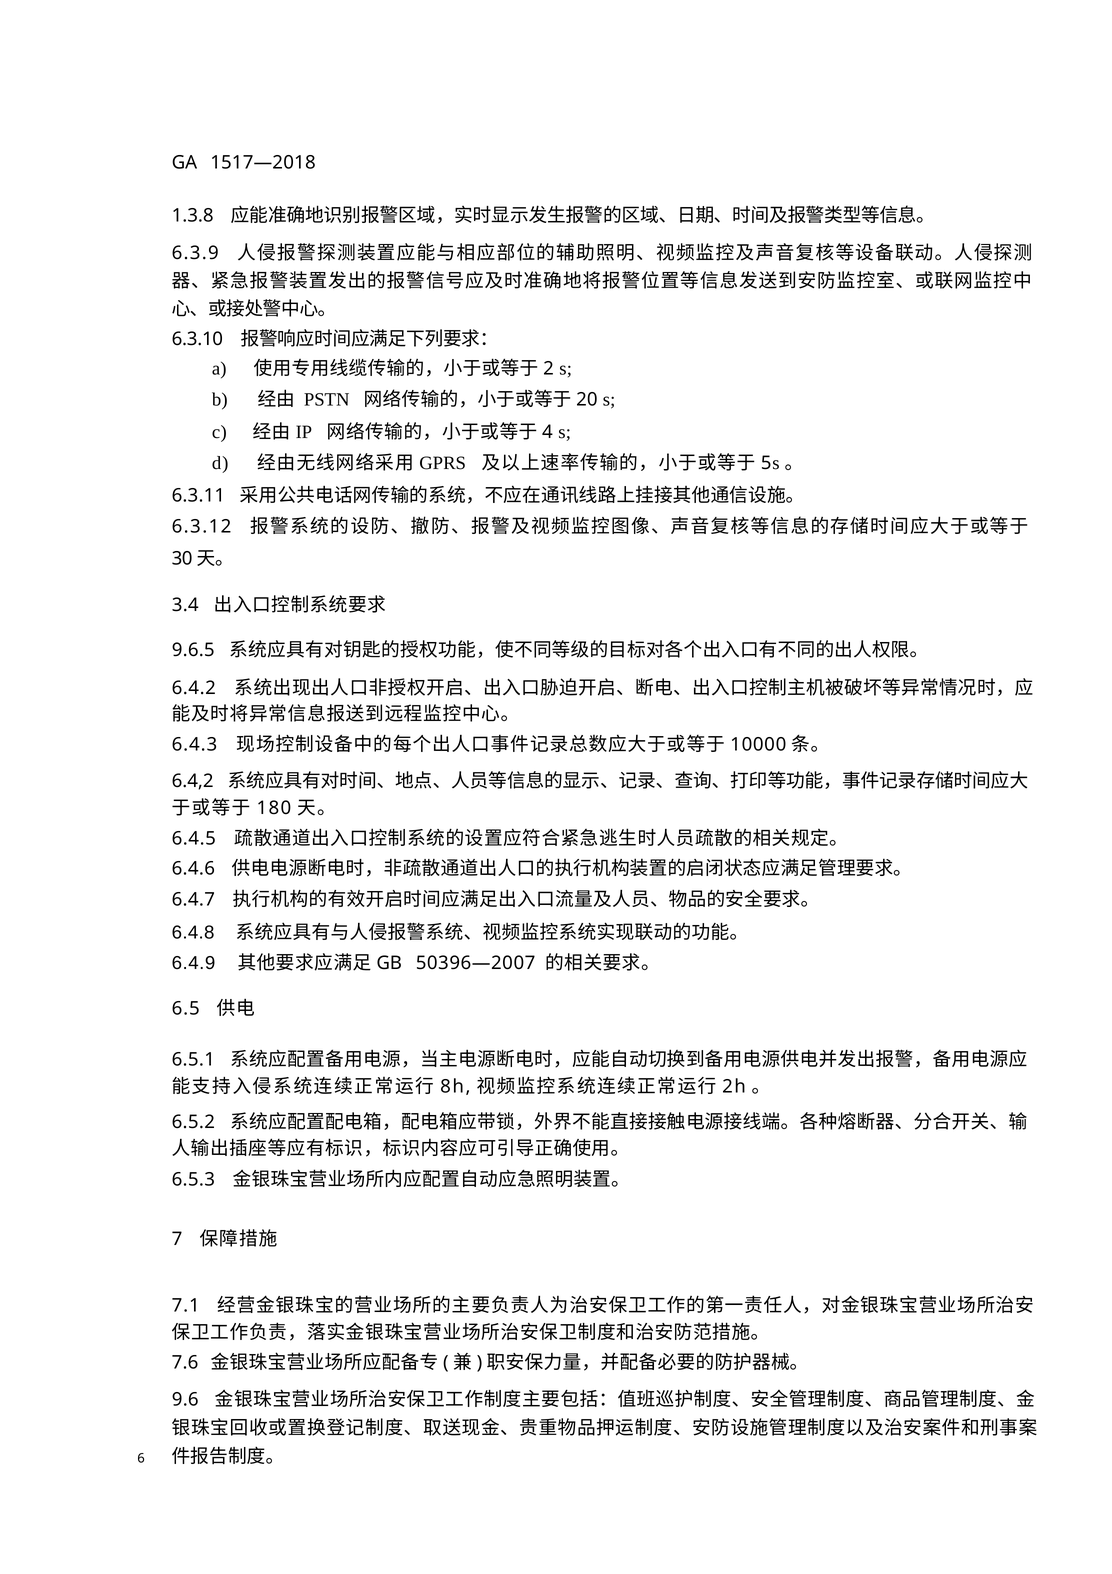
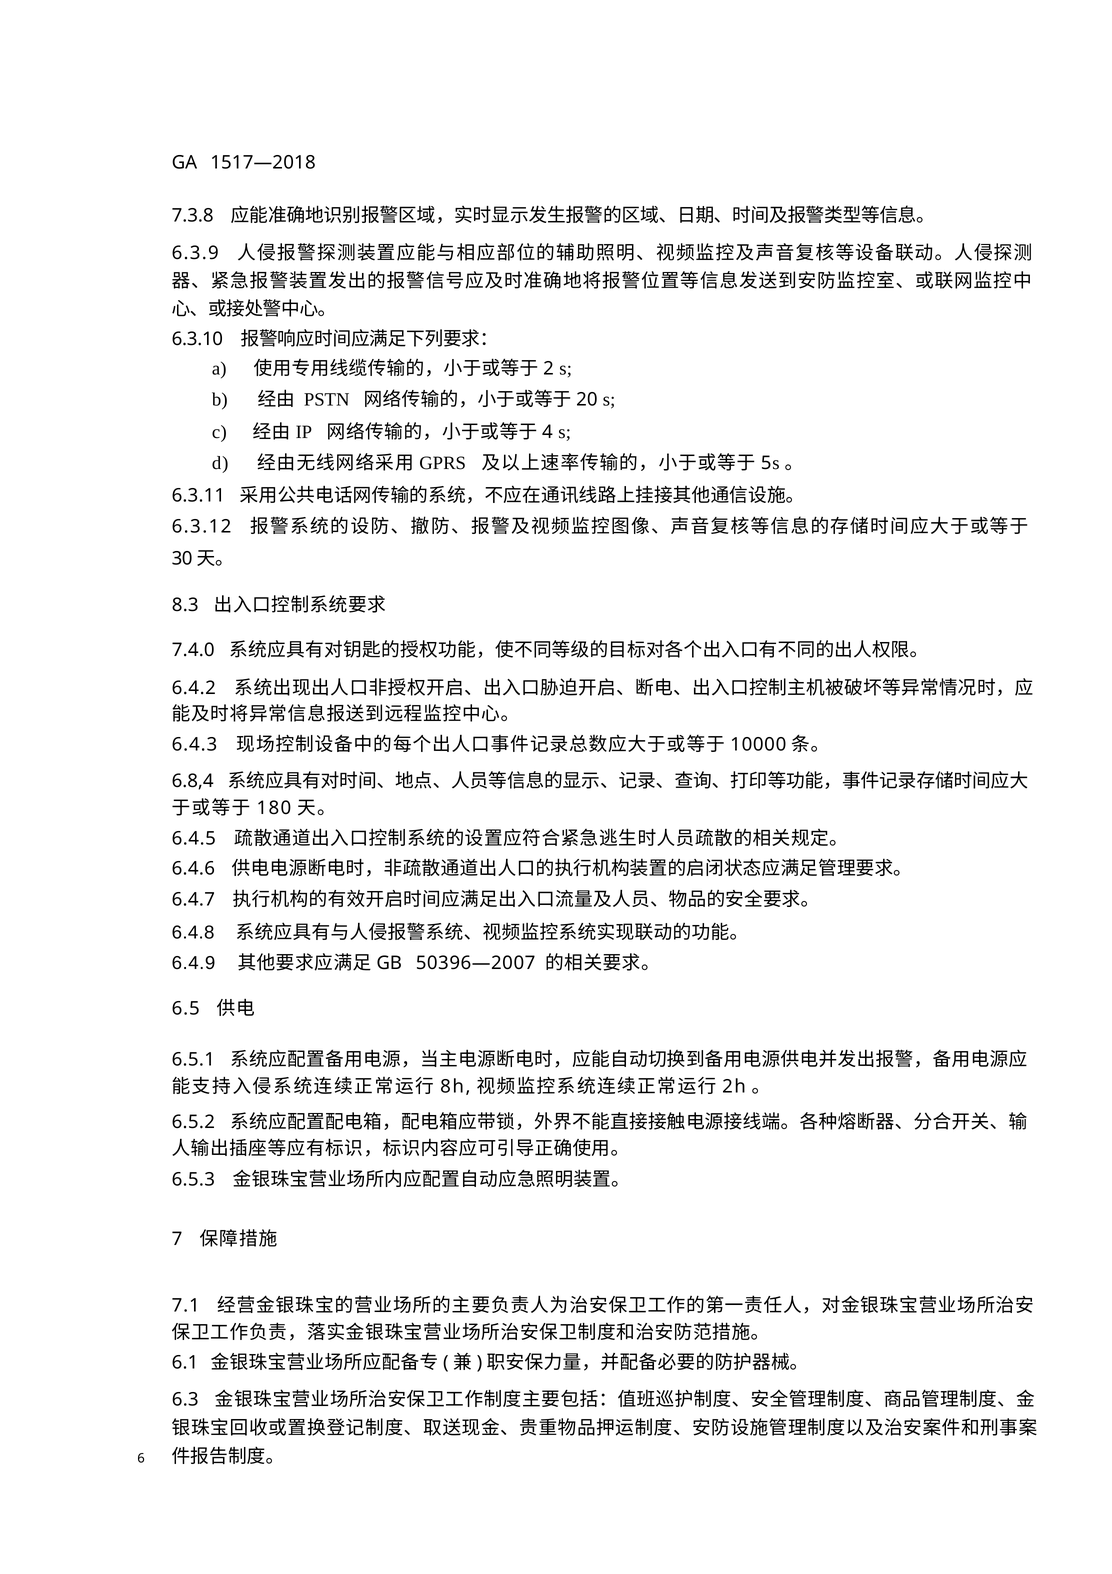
1.3.8: 1.3.8 -> 7.3.8 (193, 216)
3.4: 3.4 -> 8.3 (185, 605)
9.6.5: 9.6.5 -> 7.4.0 (193, 650)
6.4,2: 6.4,2 -> 6.8,4 (193, 781)
7.6: 7.6 -> 6.1 (185, 1363)
9.6: 9.6 -> 6.3 (185, 1399)
